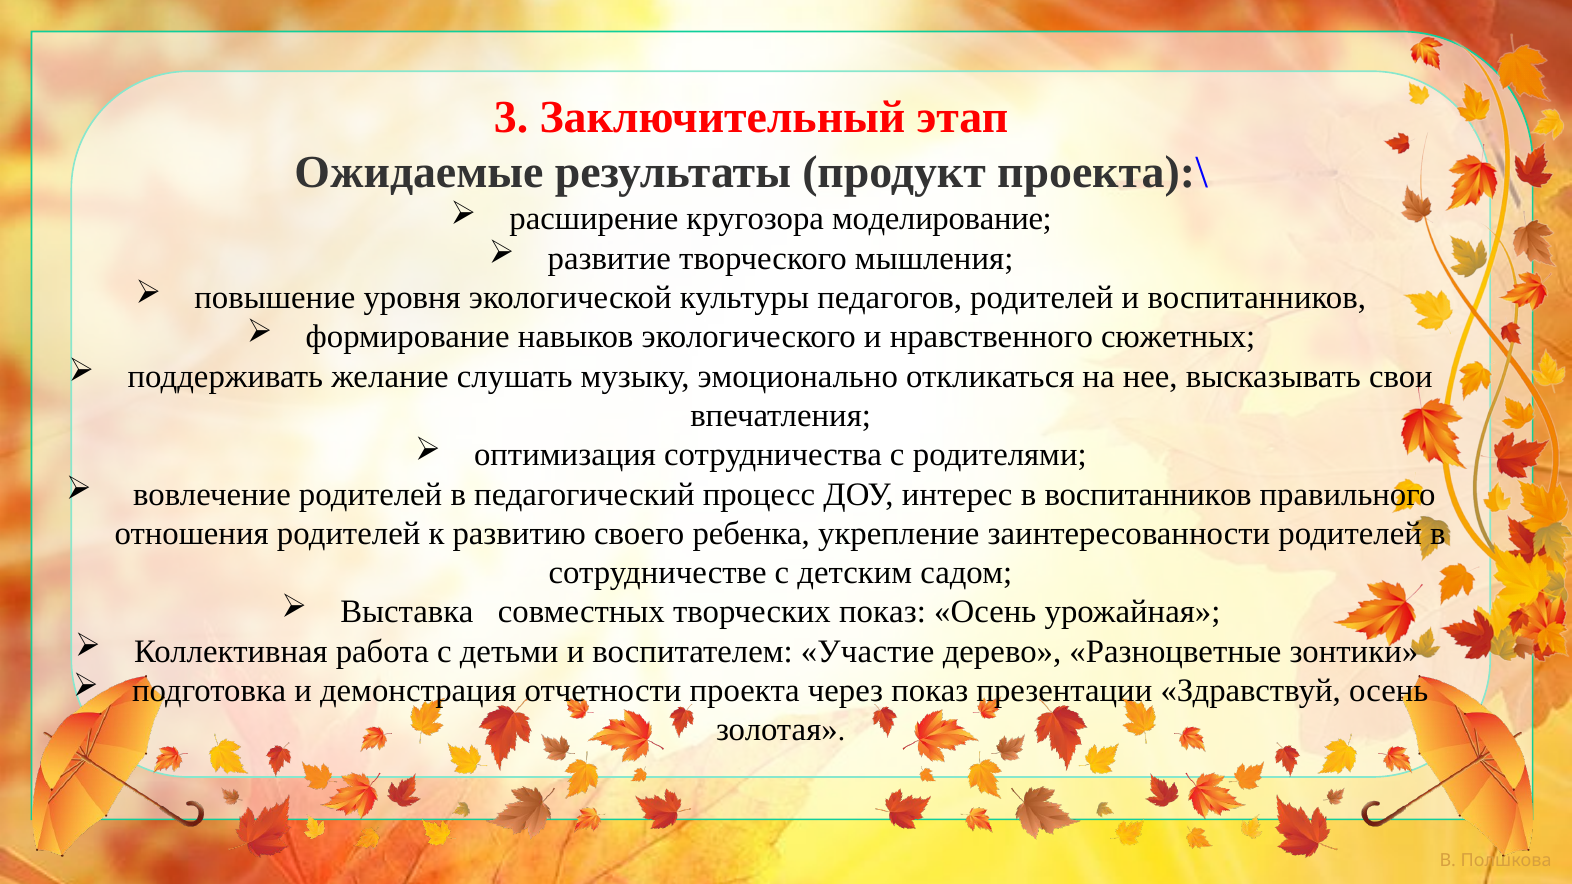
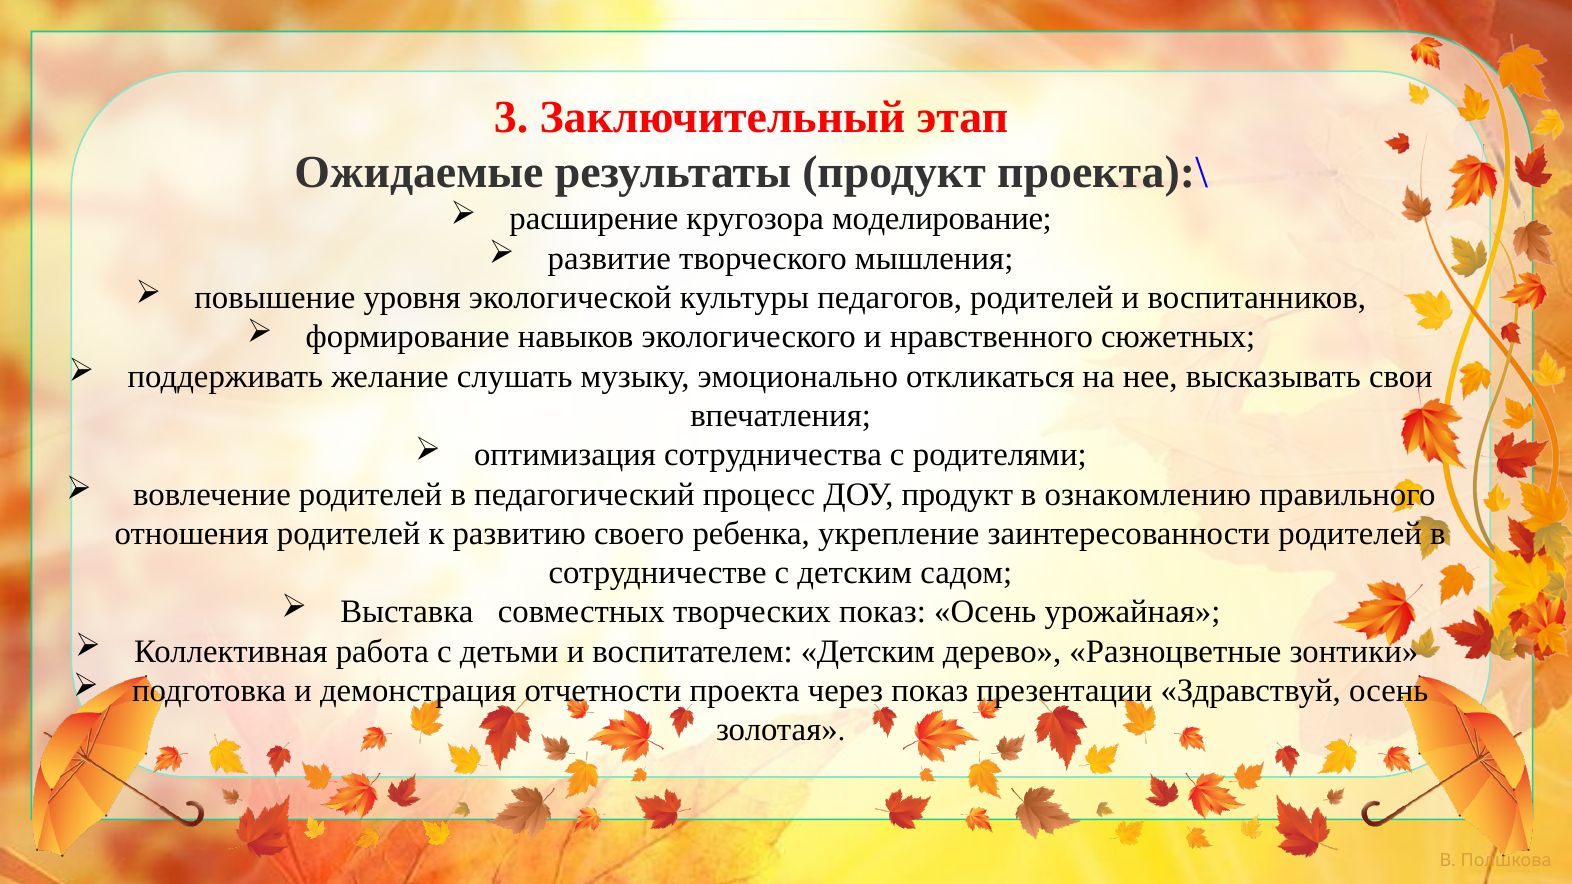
ДОУ интерес: интерес -> продукт (957, 494)
в воспитанников: воспитанников -> ознакомлению (1148, 494)
воспитателем Участие: Участие -> Детским (868, 652)
